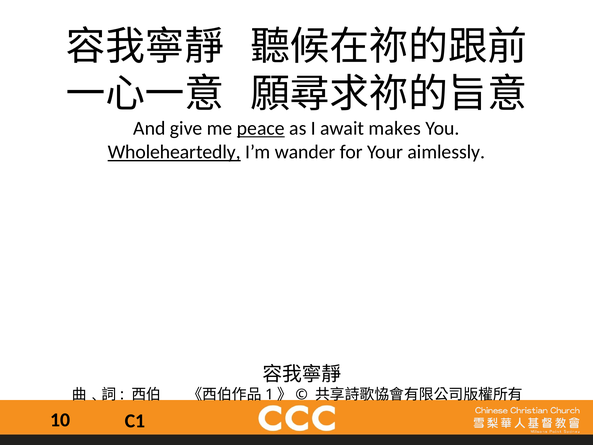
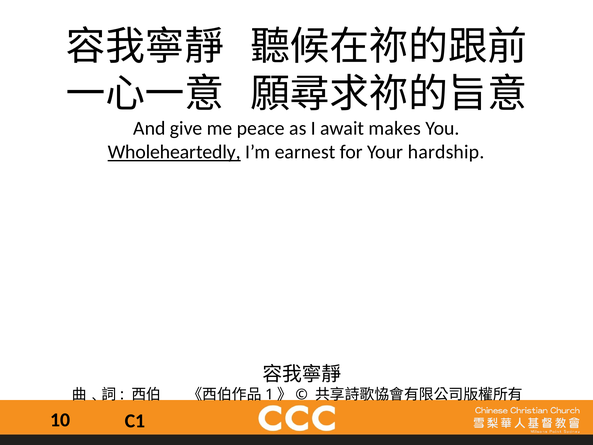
peace underline: present -> none (261, 128)
wander: wander -> earnest (305, 152)
aimlessly: aimlessly -> hardship (446, 152)
